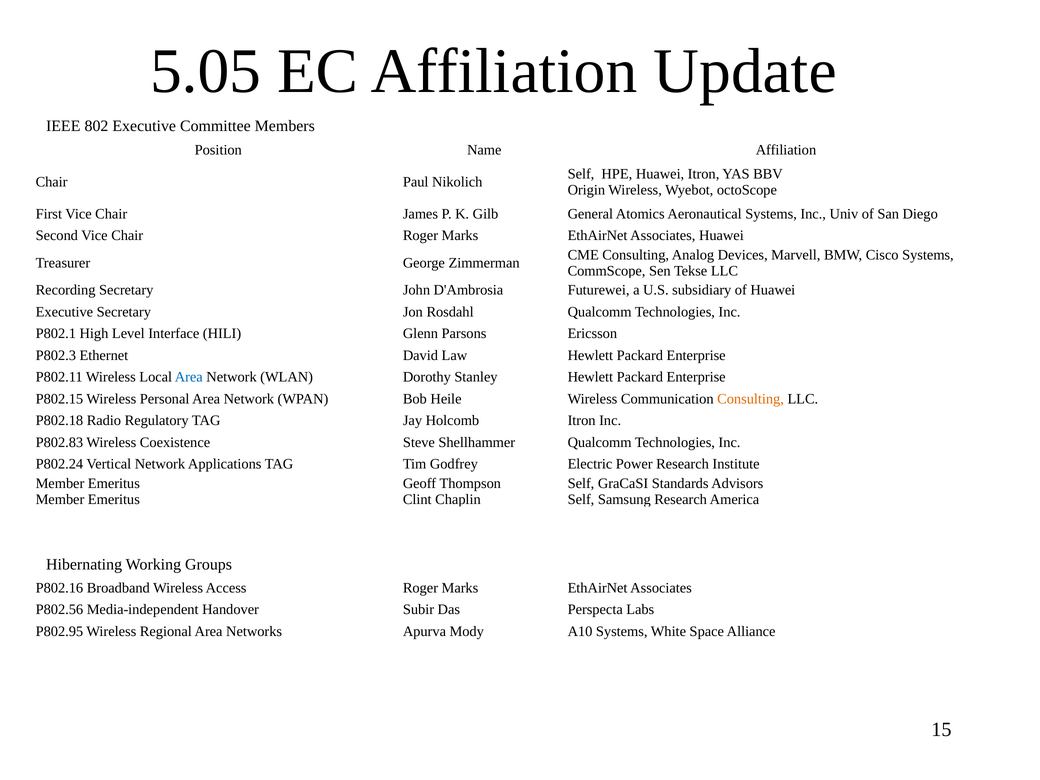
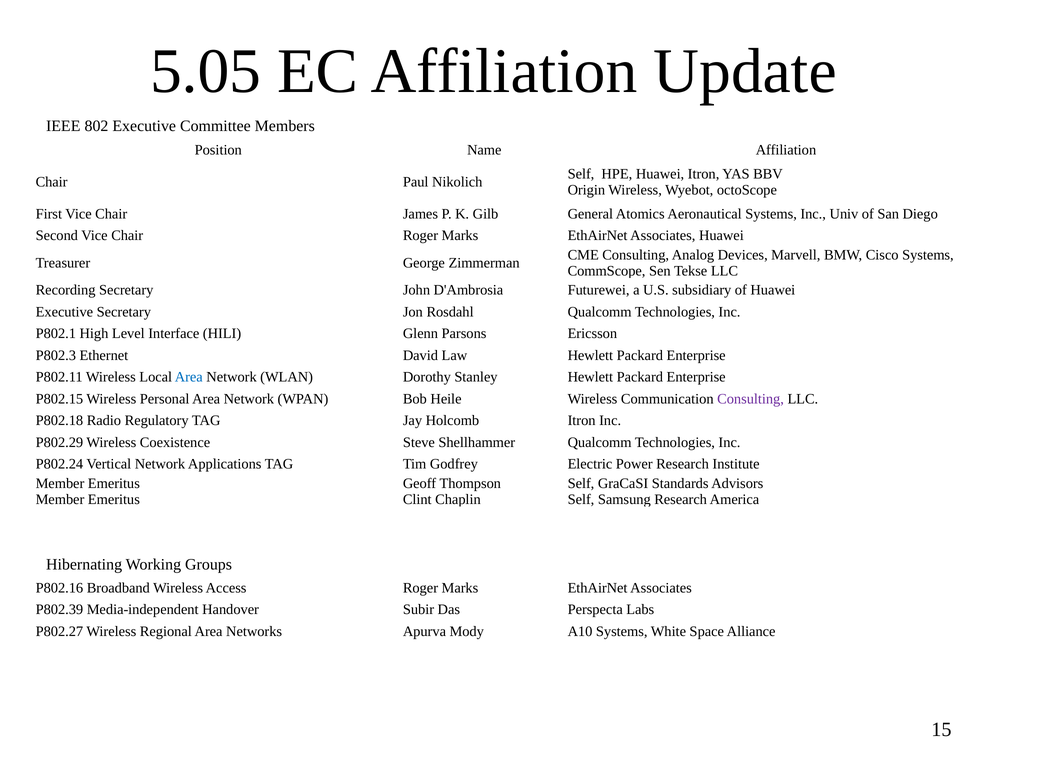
Consulting colour: orange -> purple (751, 399)
P802.83: P802.83 -> P802.29 (59, 442)
P802.56: P802.56 -> P802.39 (59, 610)
P802.95: P802.95 -> P802.27 (59, 631)
